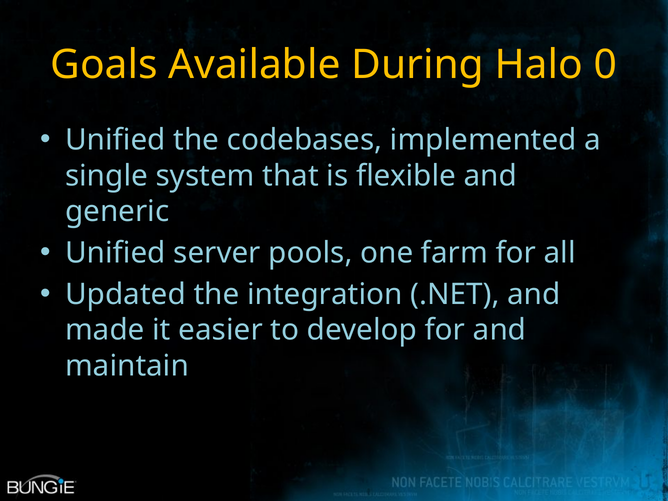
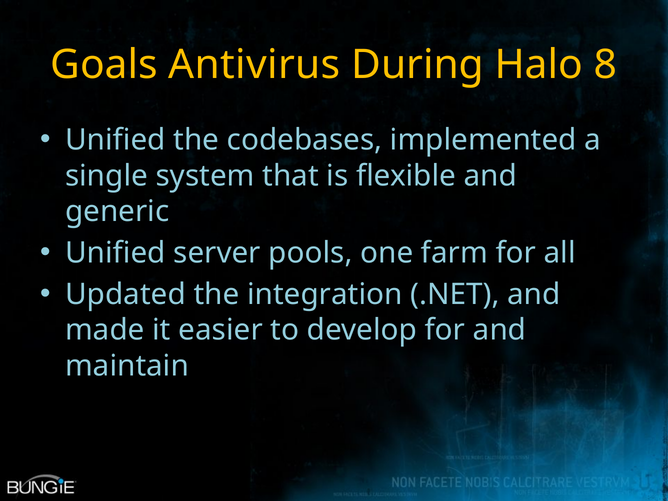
Available: Available -> Antivirus (254, 65)
0: 0 -> 8 (605, 65)
